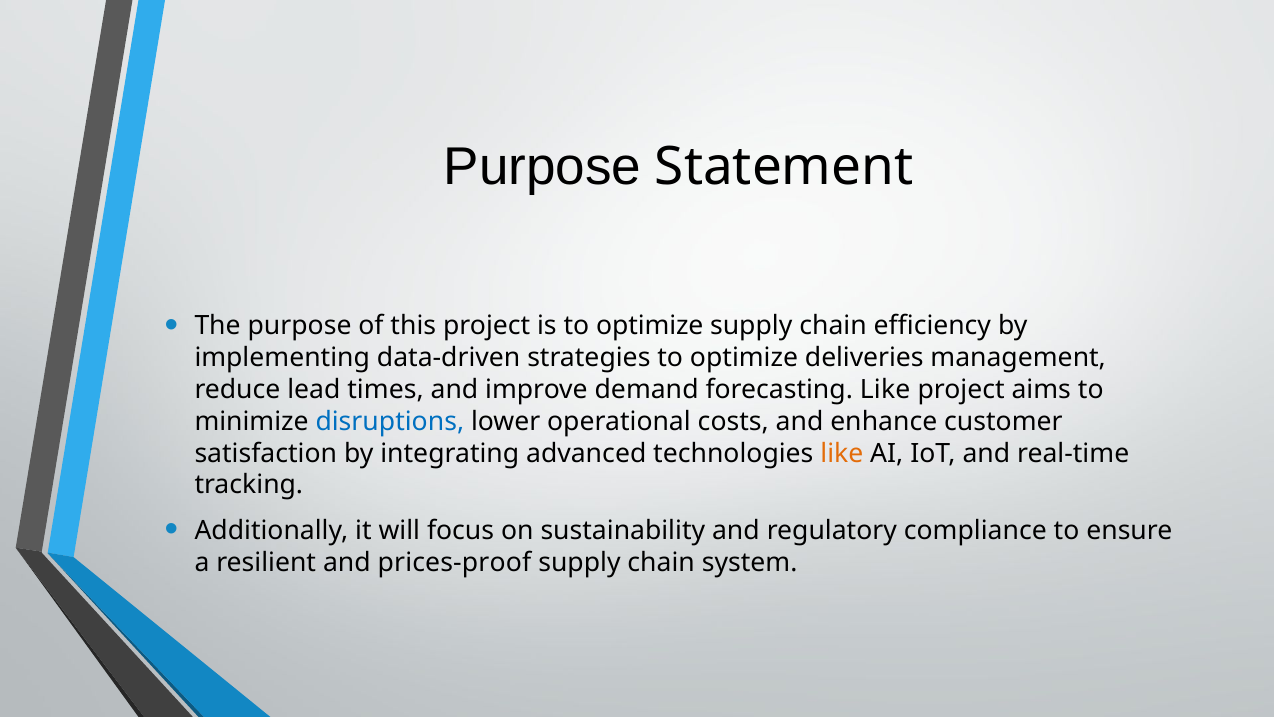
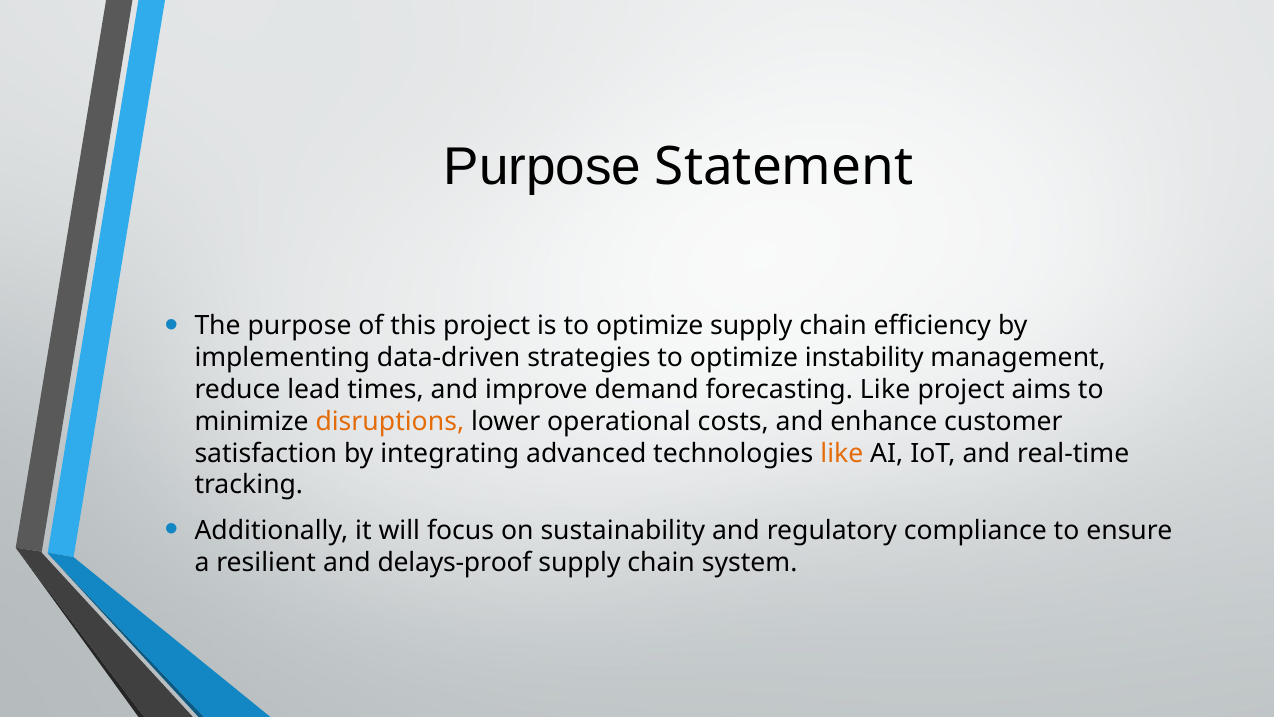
deliveries: deliveries -> instability (864, 357)
disruptions colour: blue -> orange (390, 421)
prices-proof: prices-proof -> delays-proof (455, 562)
